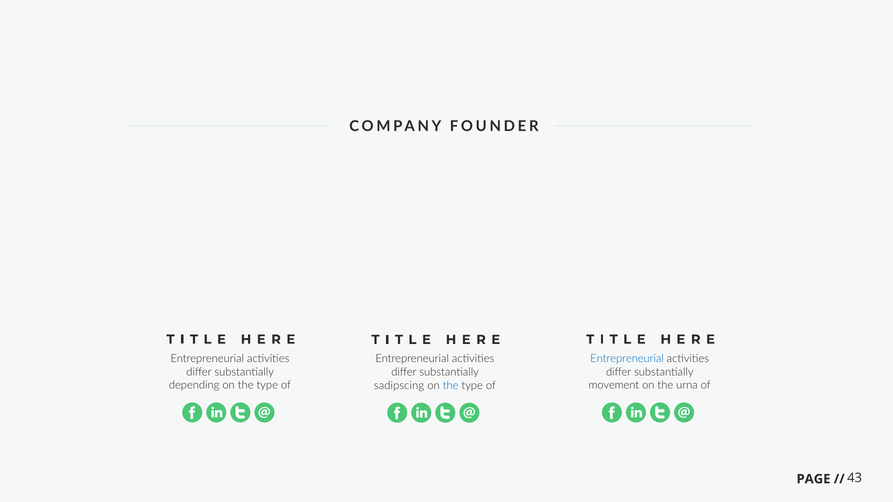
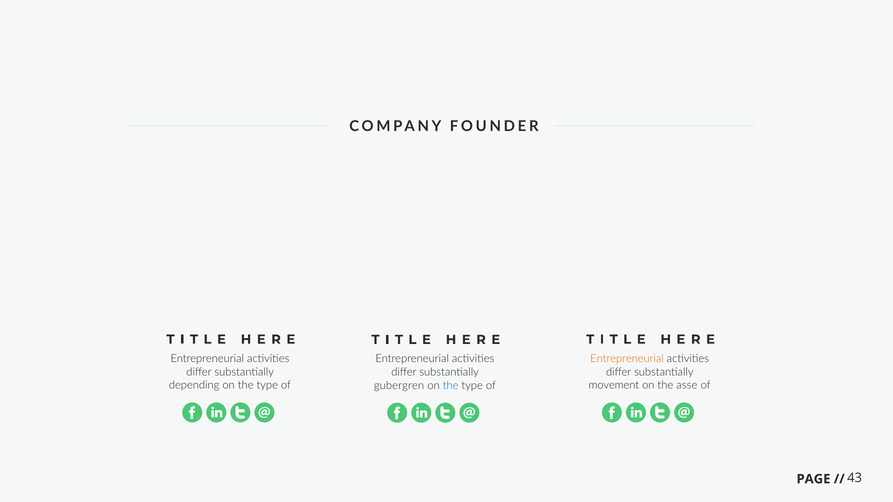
Entrepreneurial colour: blue -> orange (627, 359)
urna: urna -> asse (687, 385)
sadipscing: sadipscing -> gubergren (399, 386)
